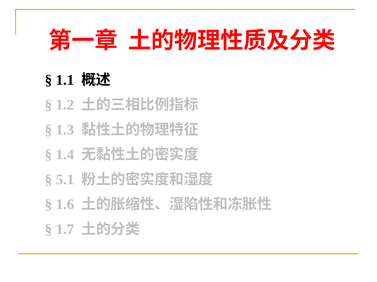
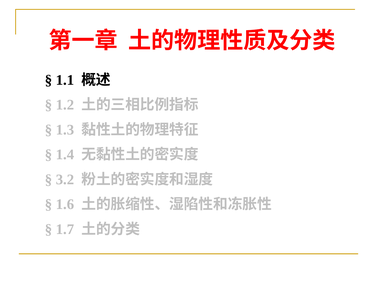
5.1: 5.1 -> 3.2 (65, 180)
